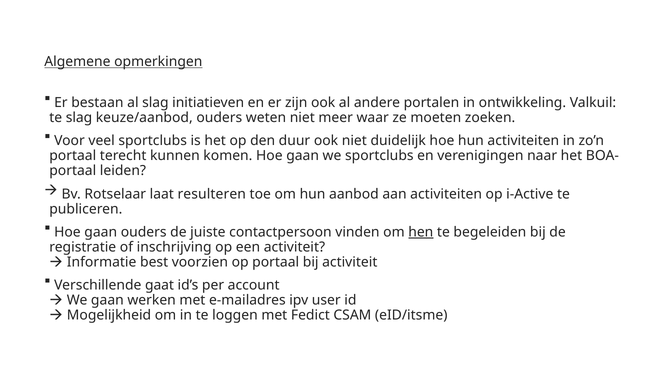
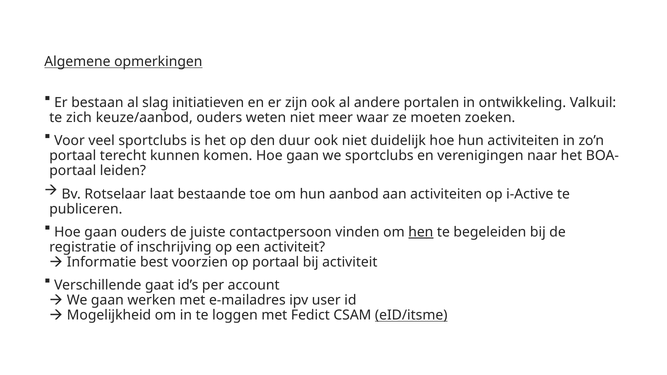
te slag: slag -> zich (79, 118)
resulteren: resulteren -> bestaande (212, 194)
eID/itsme underline: none -> present (411, 315)
